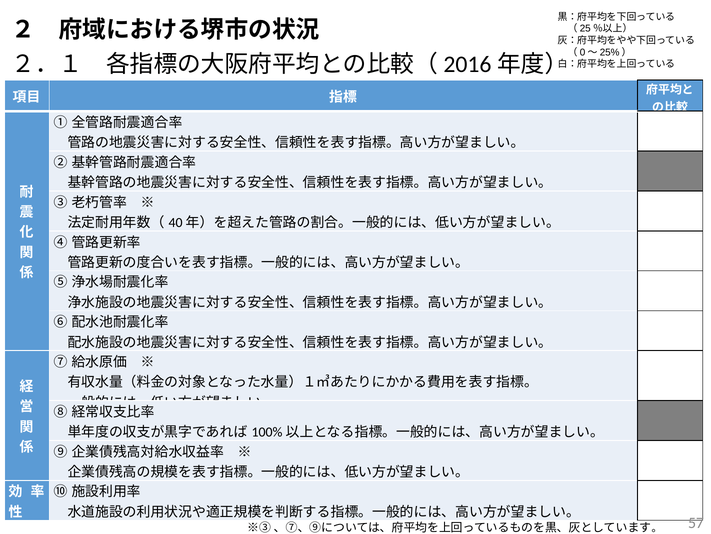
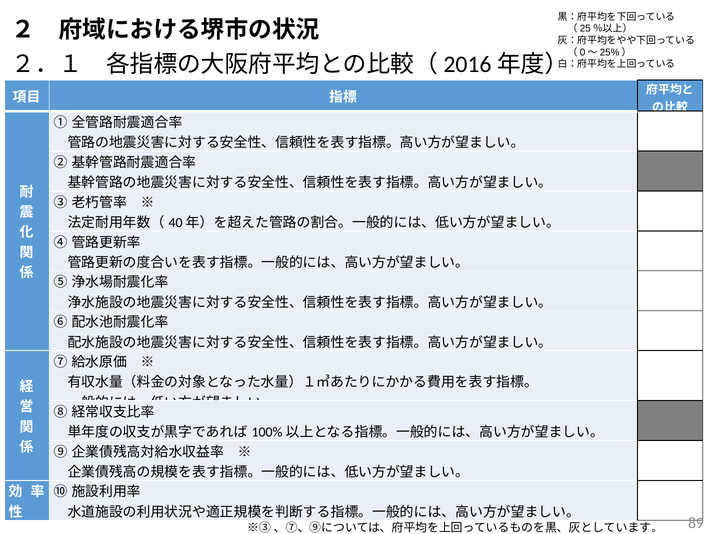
57: 57 -> 89 (696, 522)
